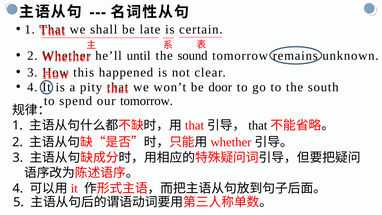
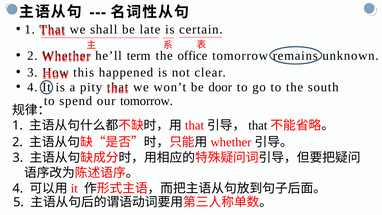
until: until -> term (139, 56)
sound: sound -> office (192, 56)
